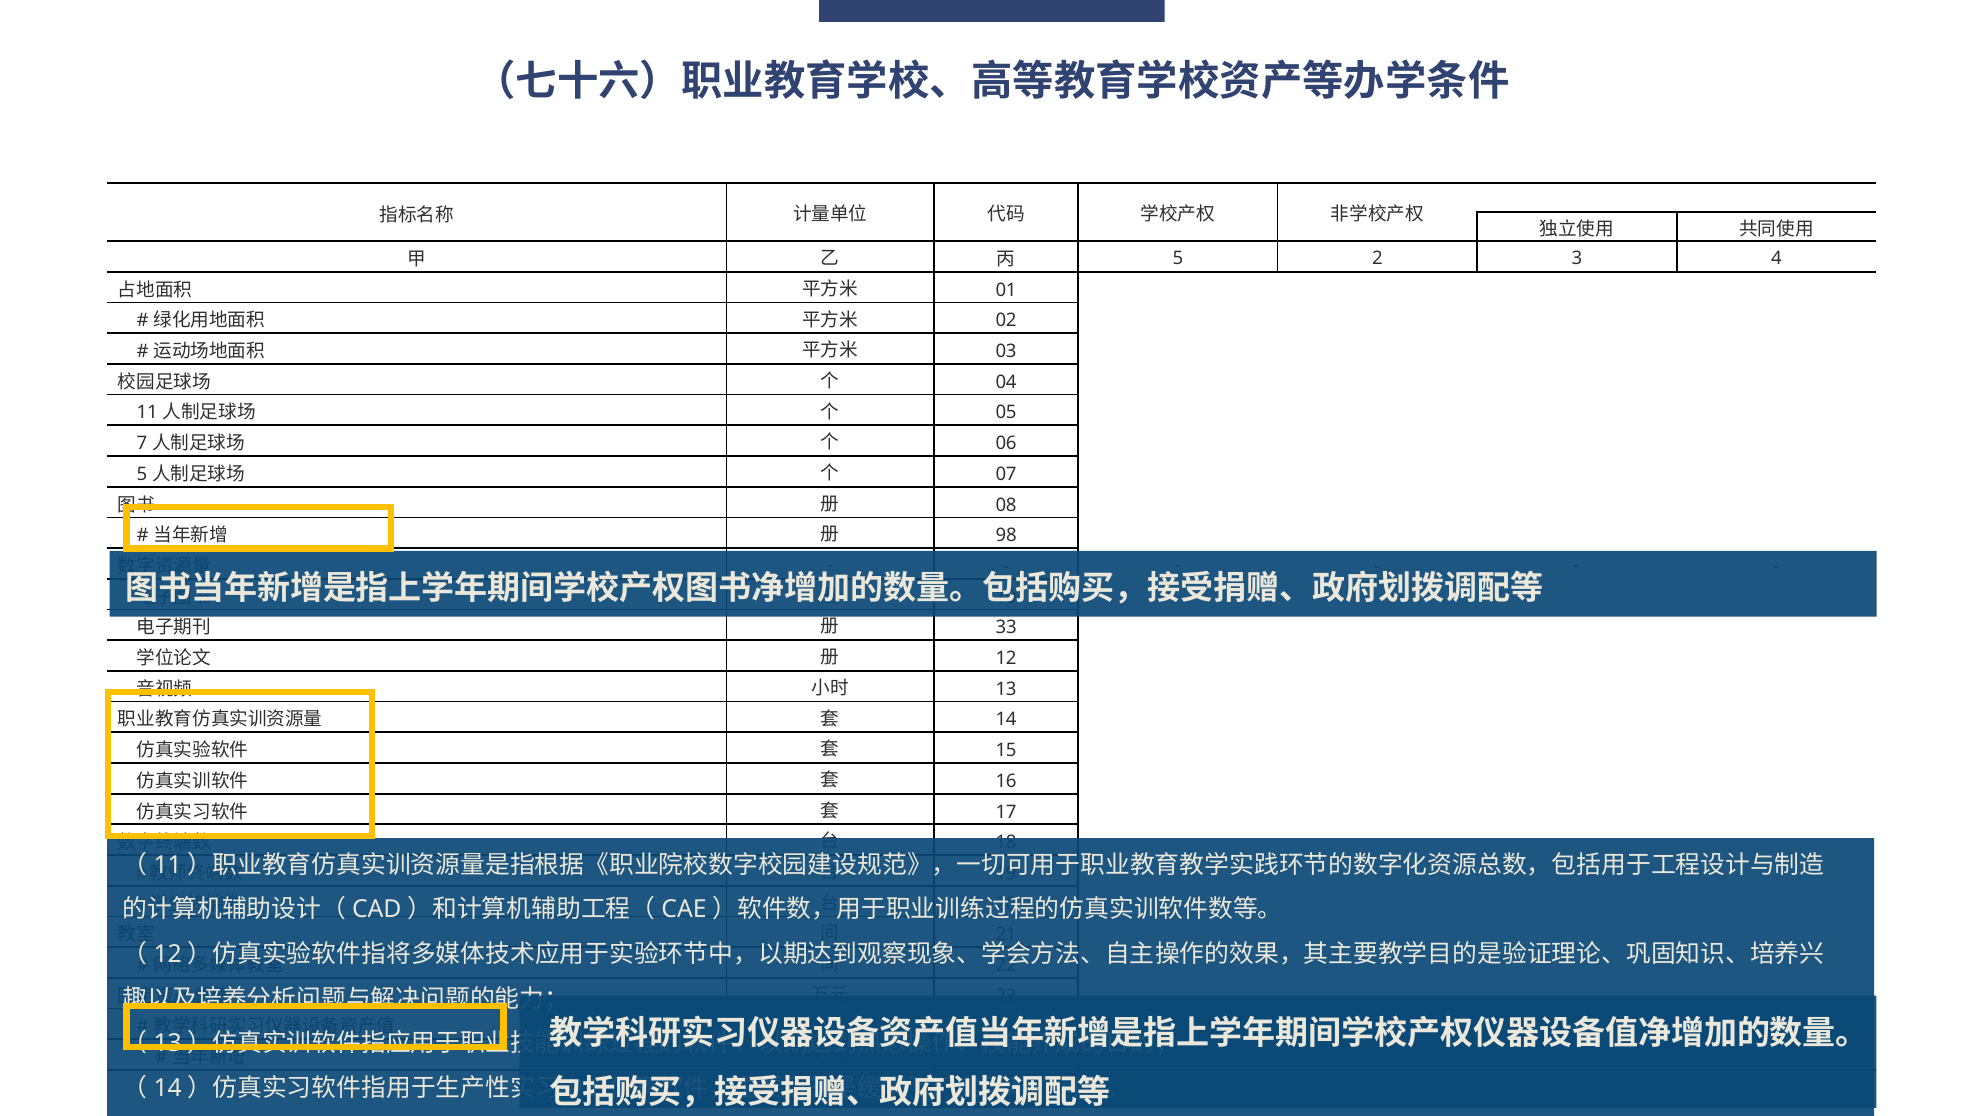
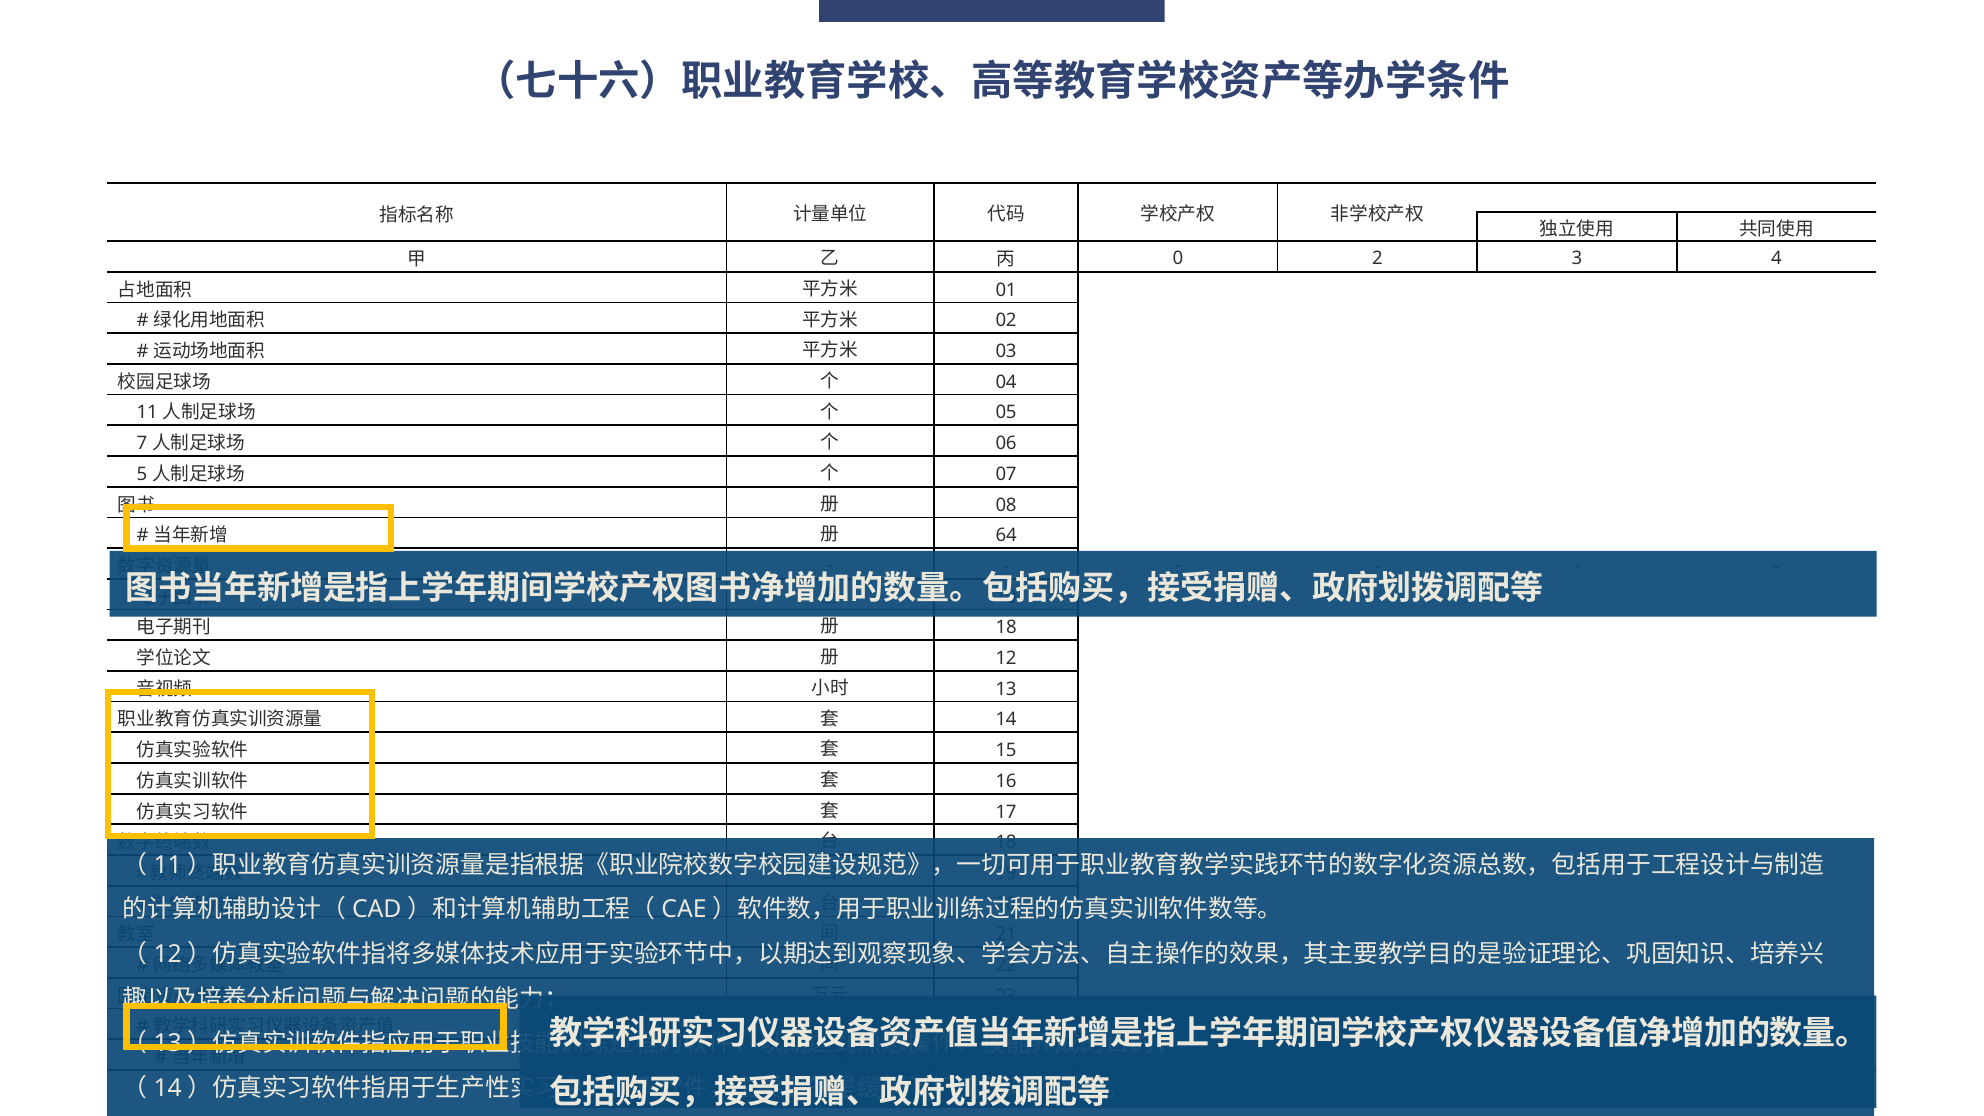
5: 5 -> 0 (1178, 258)
98: 98 -> 64 (1006, 536)
33: 33 -> 18 (1006, 628)
